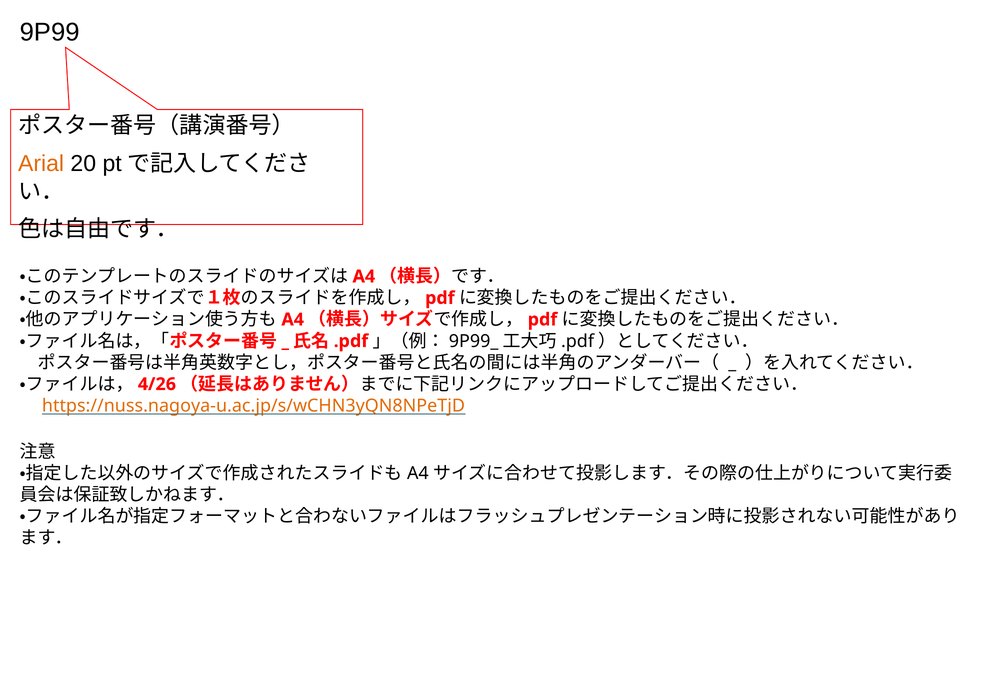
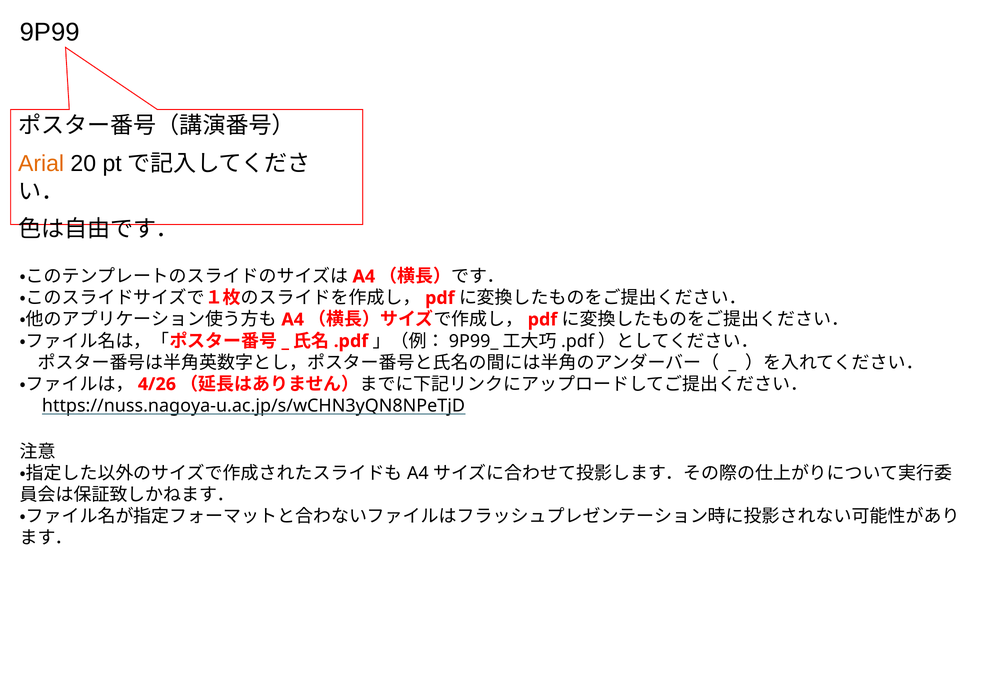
https://nuss.nagoya-u.ac.jp/s/wCHN3yQN8NPeTjD colour: orange -> black (253, 405)
